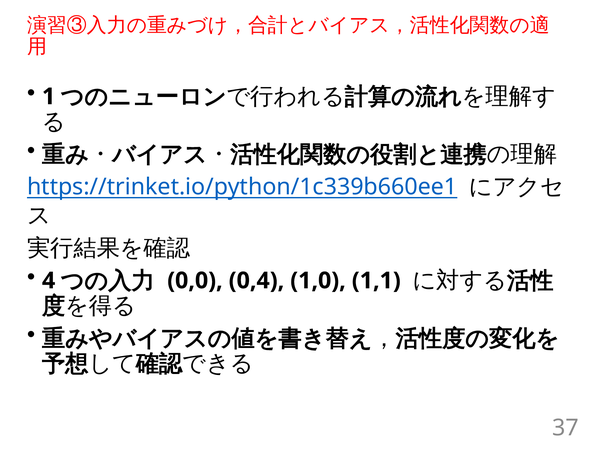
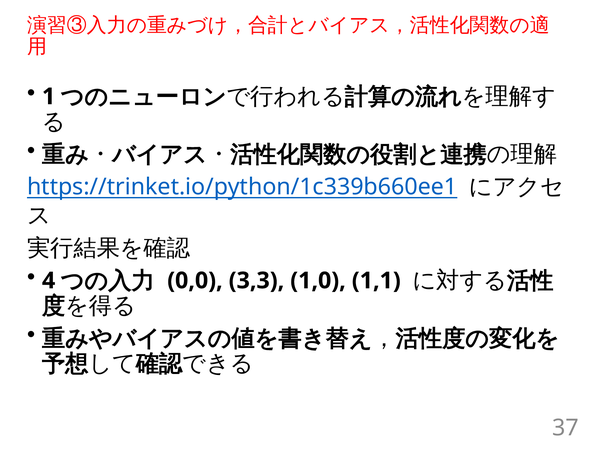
0,4: 0,4 -> 3,3 (256, 280)
